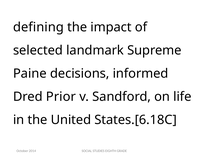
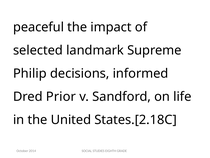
defining: defining -> peaceful (39, 27)
Paine: Paine -> Philip (30, 73)
States.[6.18C: States.[6.18C -> States.[2.18C (136, 120)
